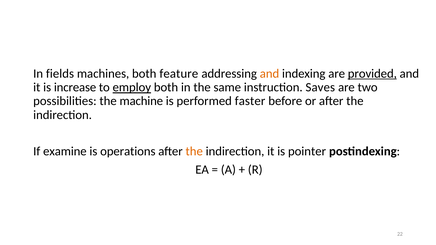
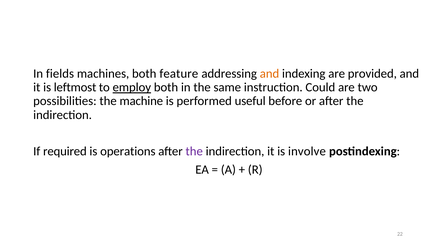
provided underline: present -> none (372, 74)
increase: increase -> leftmost (75, 87)
Saves: Saves -> Could (320, 87)
faster: faster -> useful (250, 101)
examine: examine -> required (65, 151)
the colour: orange -> purple (194, 151)
pointer: pointer -> involve (307, 151)
